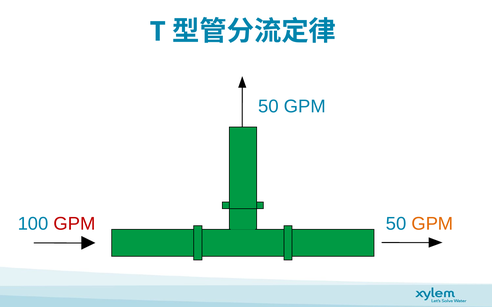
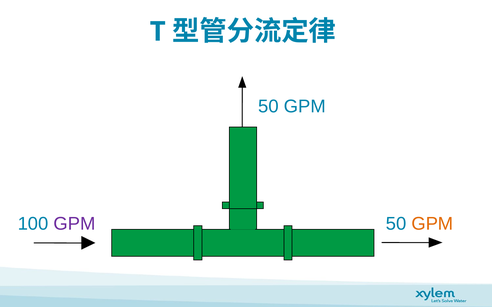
GPM colour: red -> purple (75, 224)
